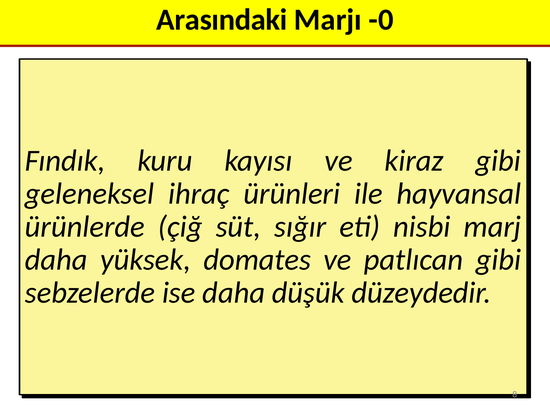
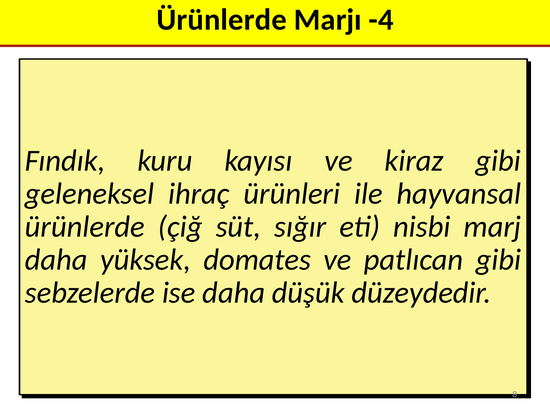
Arasındaki: Arasındaki -> Ürünlerde (222, 20)
-0: -0 -> -4 (381, 20)
